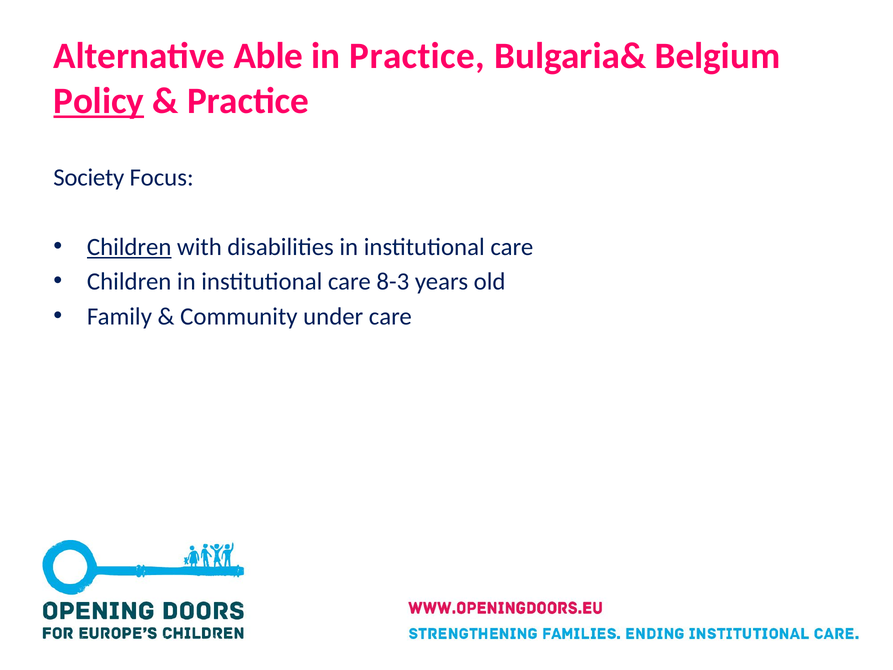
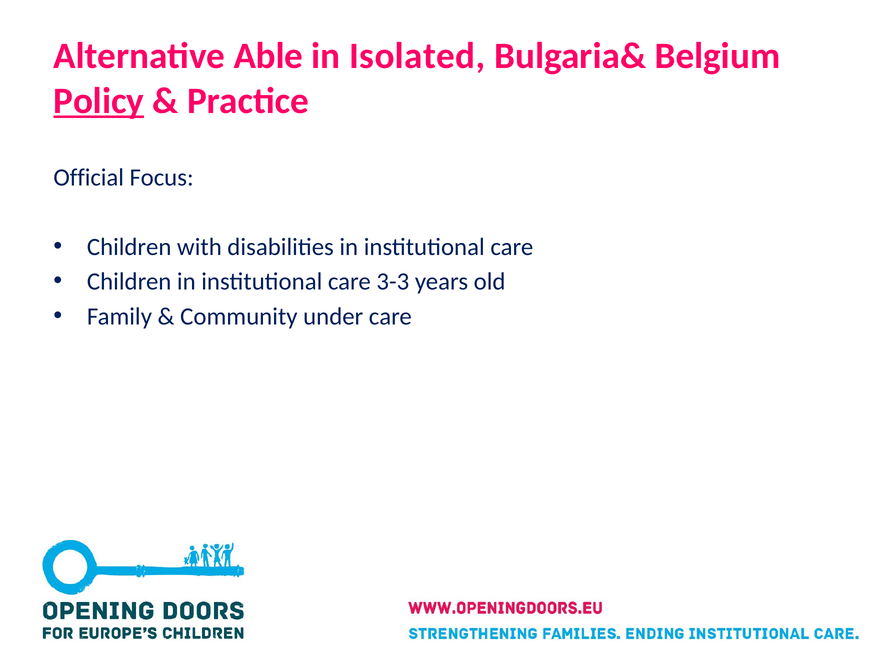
in Practice: Practice -> Isolated (417, 56)
Society: Society -> Official (89, 177)
Children underline: present -> none (129, 247)
8-3: 8-3 -> 3-3 (393, 282)
